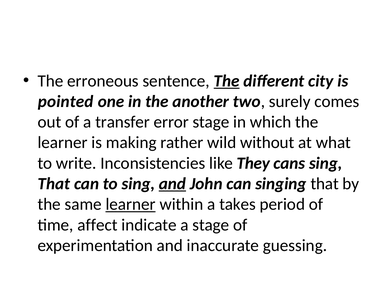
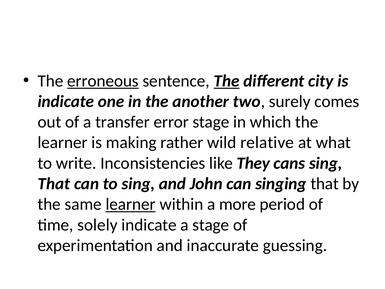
erroneous underline: none -> present (103, 81)
pointed: pointed -> indicate (66, 101)
without: without -> relative (267, 142)
and underline: present -> none (172, 184)
takes: takes -> more (238, 204)
affect: affect -> solely (97, 225)
